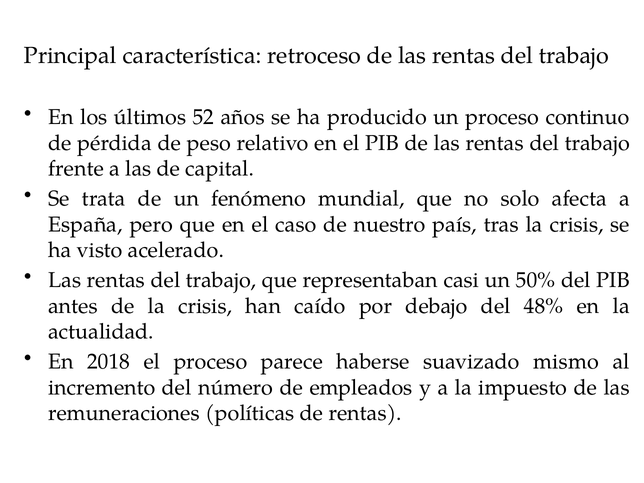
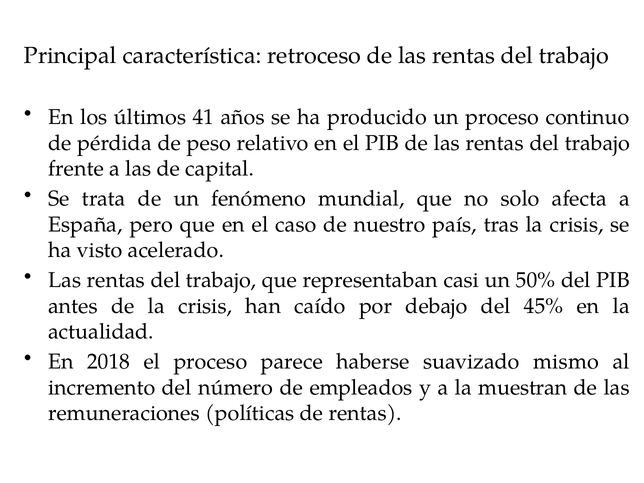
52: 52 -> 41 (203, 117)
48%: 48% -> 45% (544, 306)
impuesto: impuesto -> muestran (523, 388)
